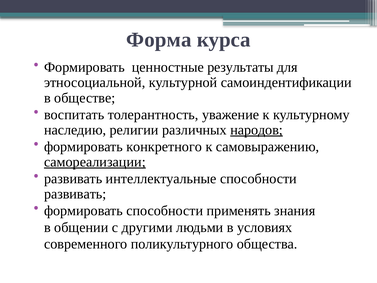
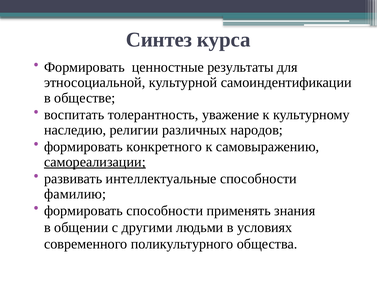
Форма: Форма -> Синтез (159, 40)
народов underline: present -> none (257, 130)
развивать: развивать -> фамилию (75, 194)
